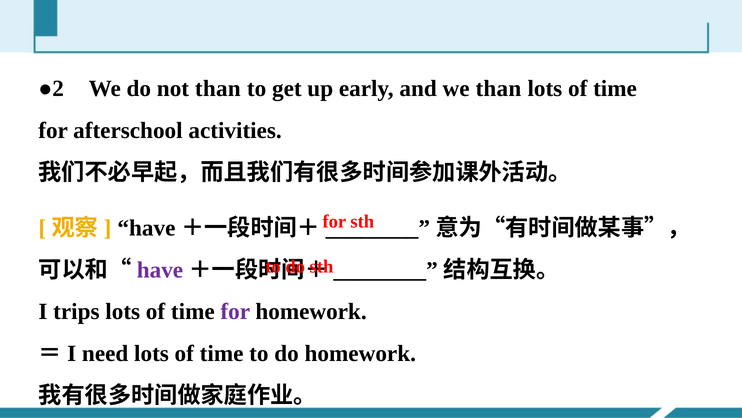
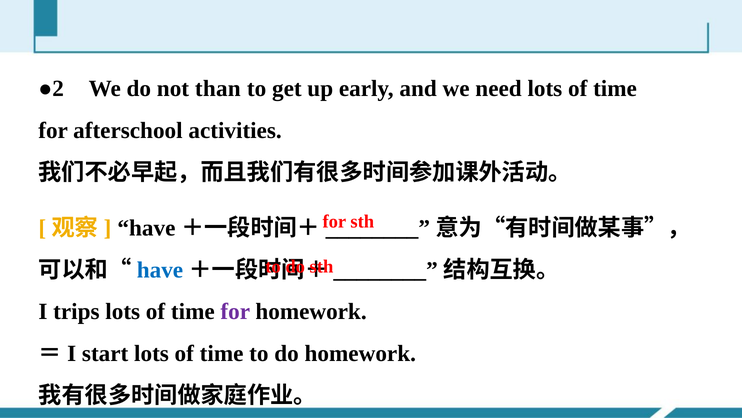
we than: than -> need (499, 88)
have colour: purple -> blue (160, 270)
need: need -> start (105, 353)
